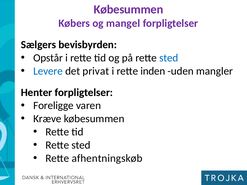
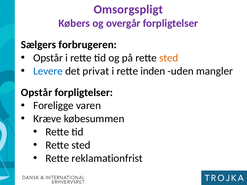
Købesummen: Købesummen -> Omsorgspligt (128, 9)
mangel: mangel -> overgår (123, 23)
bevisbyrden: bevisbyrden -> forbrugeren (88, 45)
sted colour: blue -> orange (169, 58)
Henter: Henter -> Opstår (37, 93)
afhentningskøb: afhentningskøb -> reklamationfrist (107, 158)
